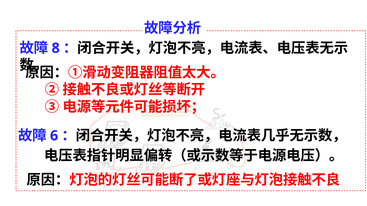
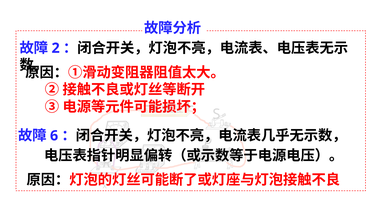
8: 8 -> 2 (56, 48)
